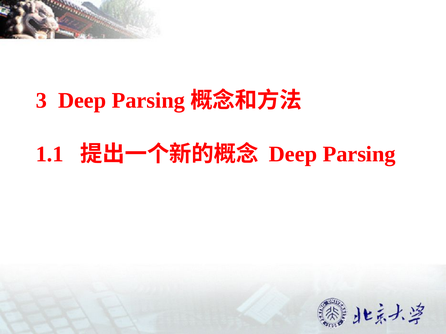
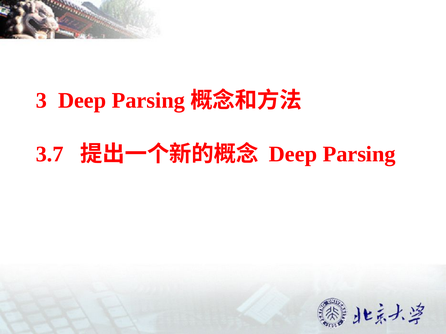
1.1: 1.1 -> 3.7 (50, 154)
